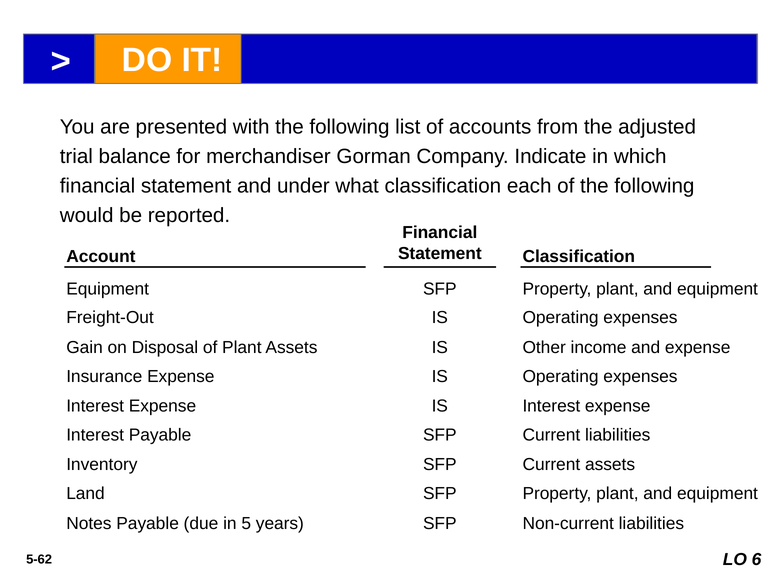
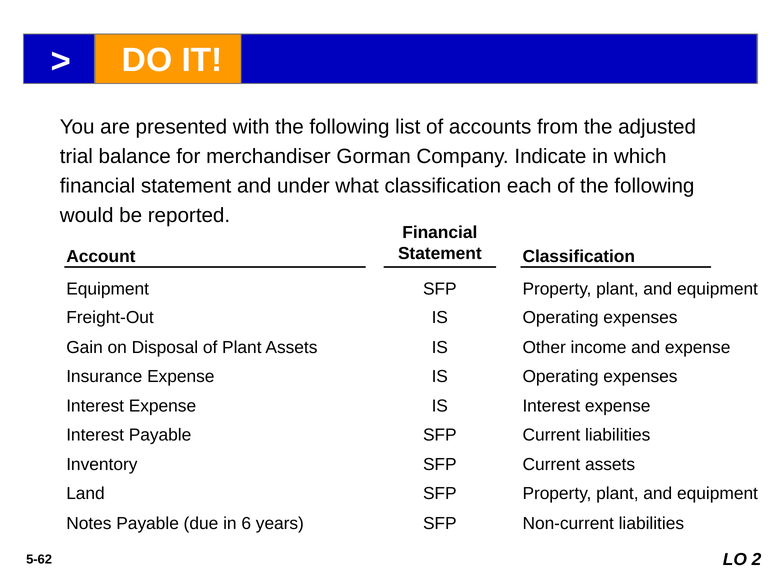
5: 5 -> 6 (246, 524)
6: 6 -> 2 (756, 560)
